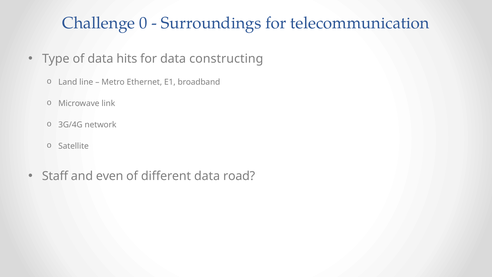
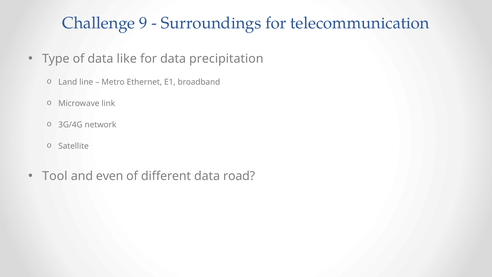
0: 0 -> 9 (143, 23)
hits: hits -> like (127, 59)
constructing: constructing -> precipitation (226, 59)
Staff: Staff -> Tool (55, 176)
